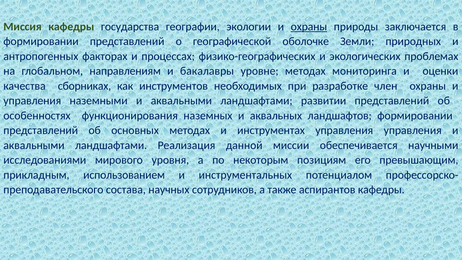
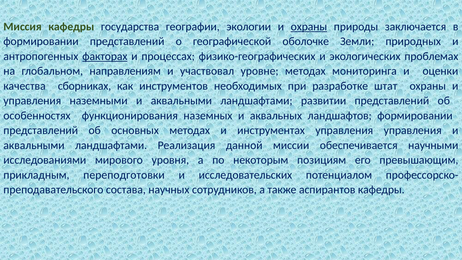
факторах underline: none -> present (105, 56)
бакалавры: бакалавры -> участвовал (207, 71)
член: член -> штат (386, 86)
использованием: использованием -> переподготовки (124, 175)
инструментальных: инструментальных -> исследовательских (245, 175)
